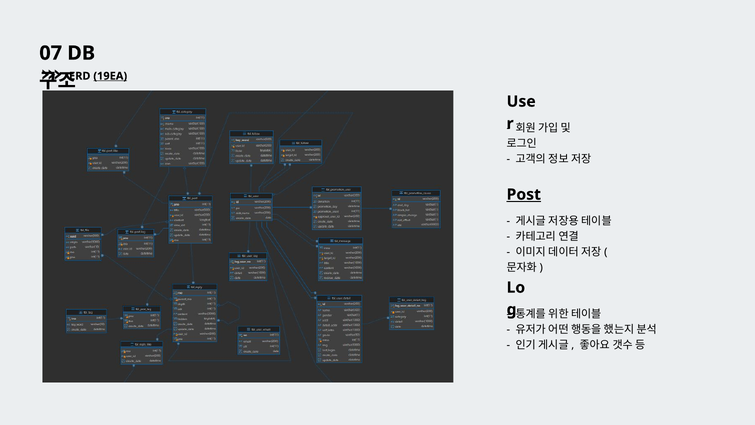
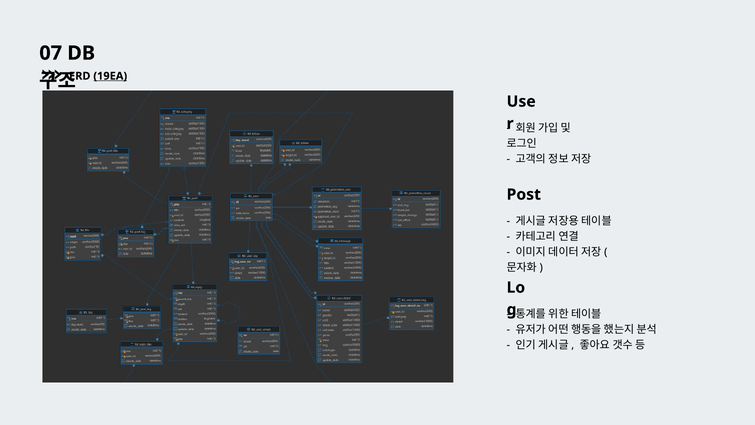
Post underline: present -> none (524, 194)
